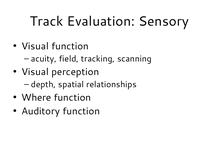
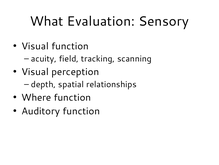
Track: Track -> What (47, 21)
